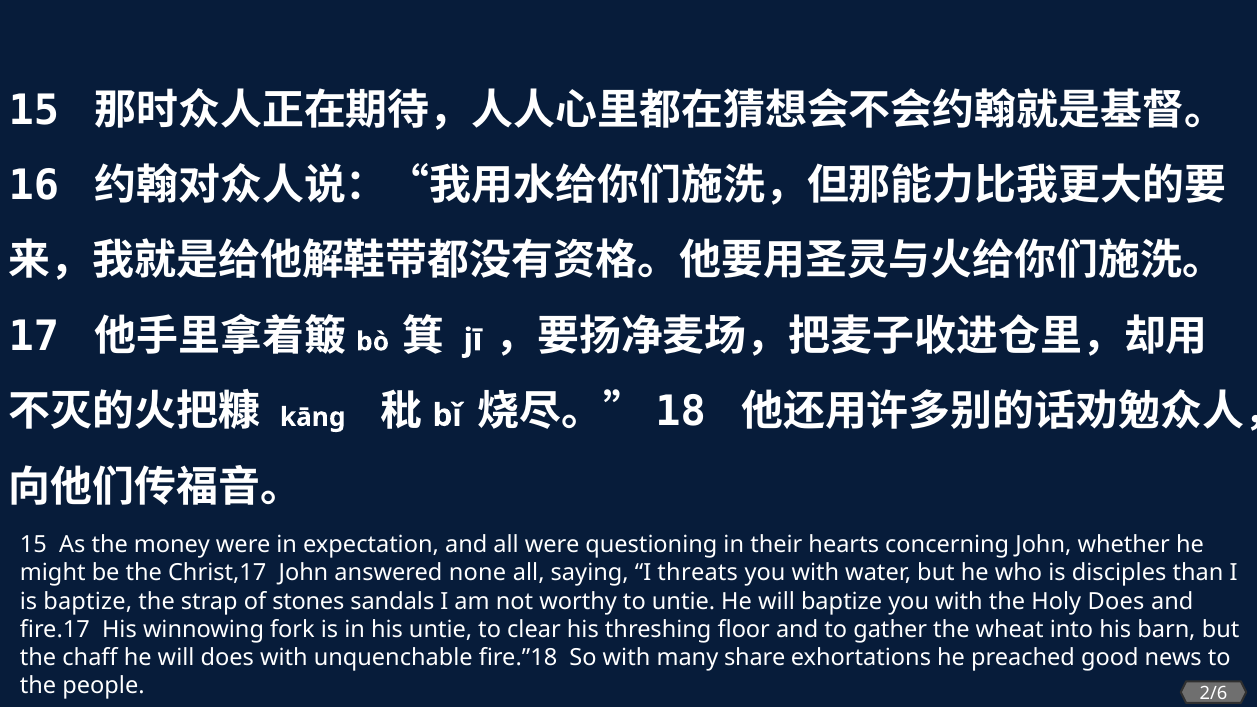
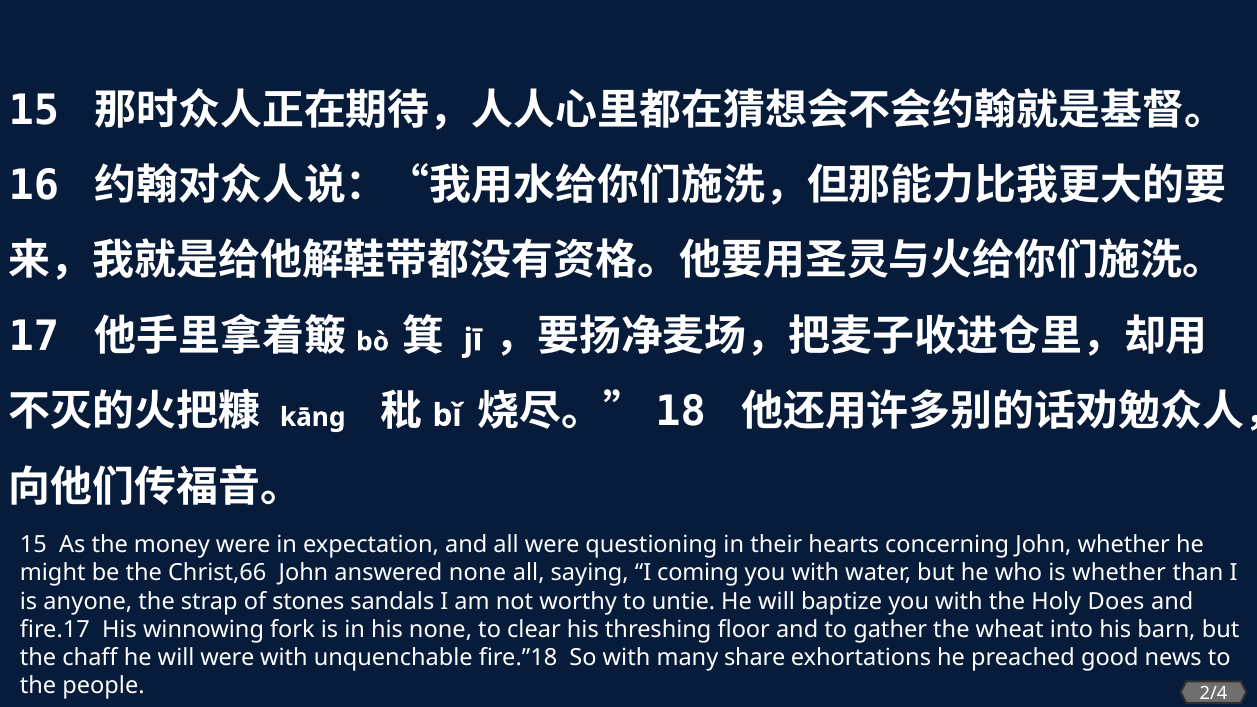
Christ,17: Christ,17 -> Christ,66 (217, 573)
threats: threats -> coming (698, 573)
is disciples: disciples -> whether (1119, 573)
is baptize: baptize -> anyone (88, 601)
his untie: untie -> none (441, 630)
will does: does -> were (227, 658)
2/6: 2/6 -> 2/4 (1213, 693)
